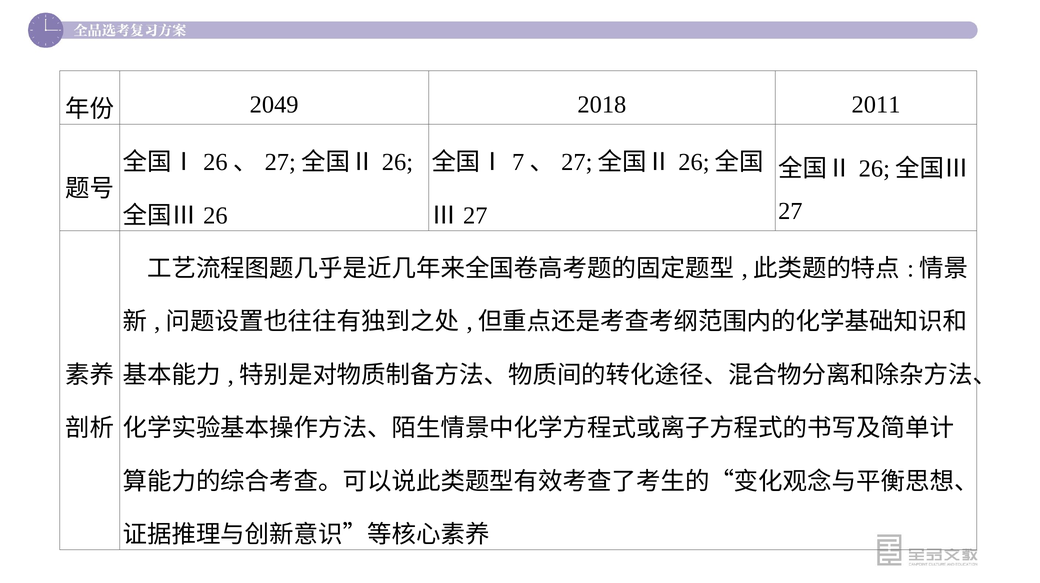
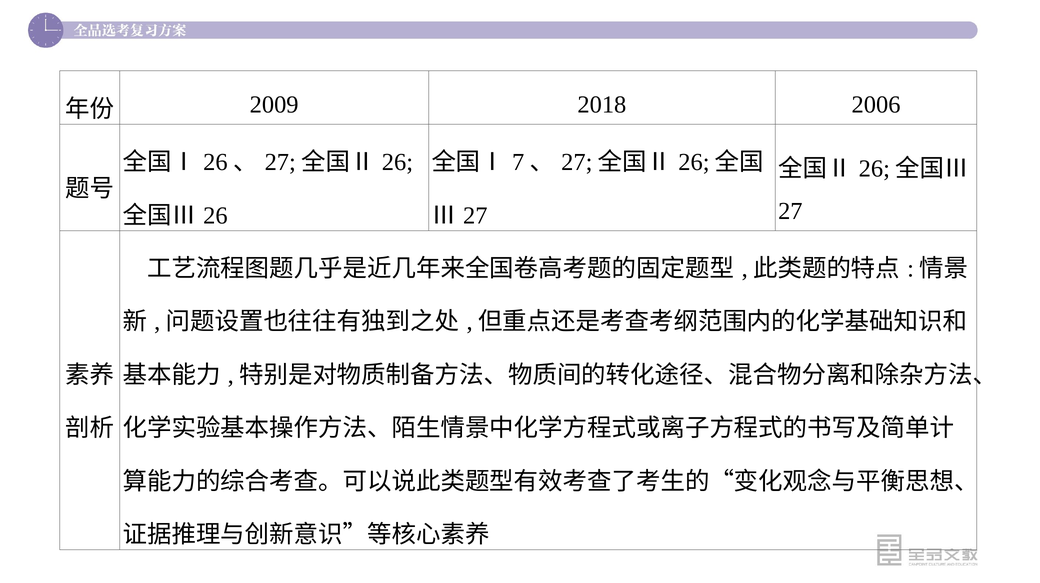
2049: 2049 -> 2009 (274, 105)
2011: 2011 -> 2006 (876, 105)
